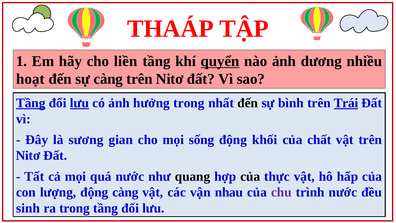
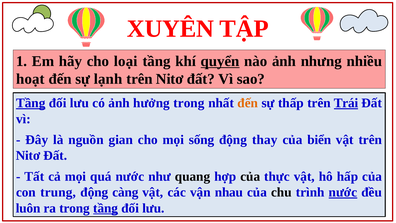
THAÁP: THAÁP -> XUYÊN (170, 29)
liền: liền -> loại (126, 61)
dương: dương -> nhưng (321, 61)
sự càng: càng -> lạnh (108, 79)
lưu underline: present -> none (79, 103)
đến colour: black -> orange (248, 103)
bình: bình -> thấp (291, 103)
sương: sương -> nguồn (86, 140)
khối: khối -> thay (265, 140)
chất: chất -> biển (319, 140)
lượng: lượng -> trung (58, 192)
chu colour: purple -> black (281, 192)
nước underline: none -> present (343, 192)
sinh: sinh -> luôn (28, 208)
tầng underline: none -> present (106, 208)
